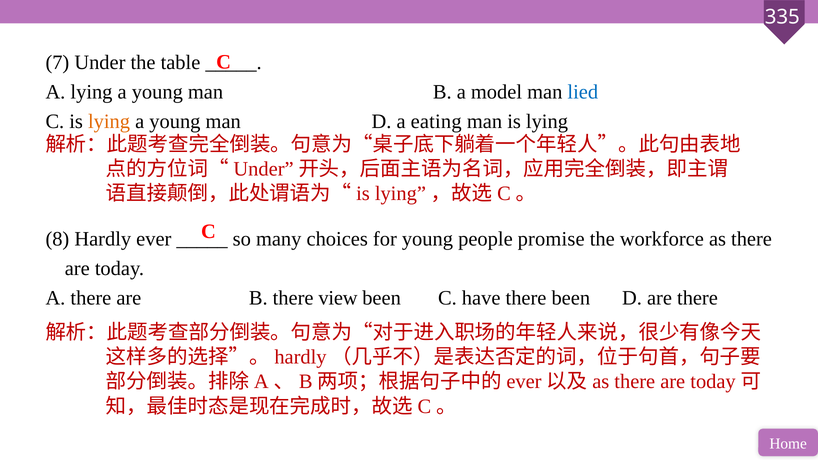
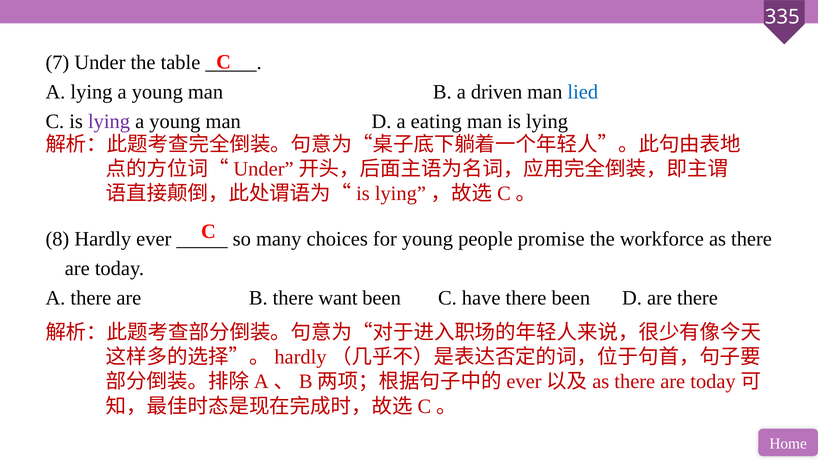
model: model -> driven (497, 92)
lying colour: orange -> purple (109, 121)
view: view -> want (338, 298)
